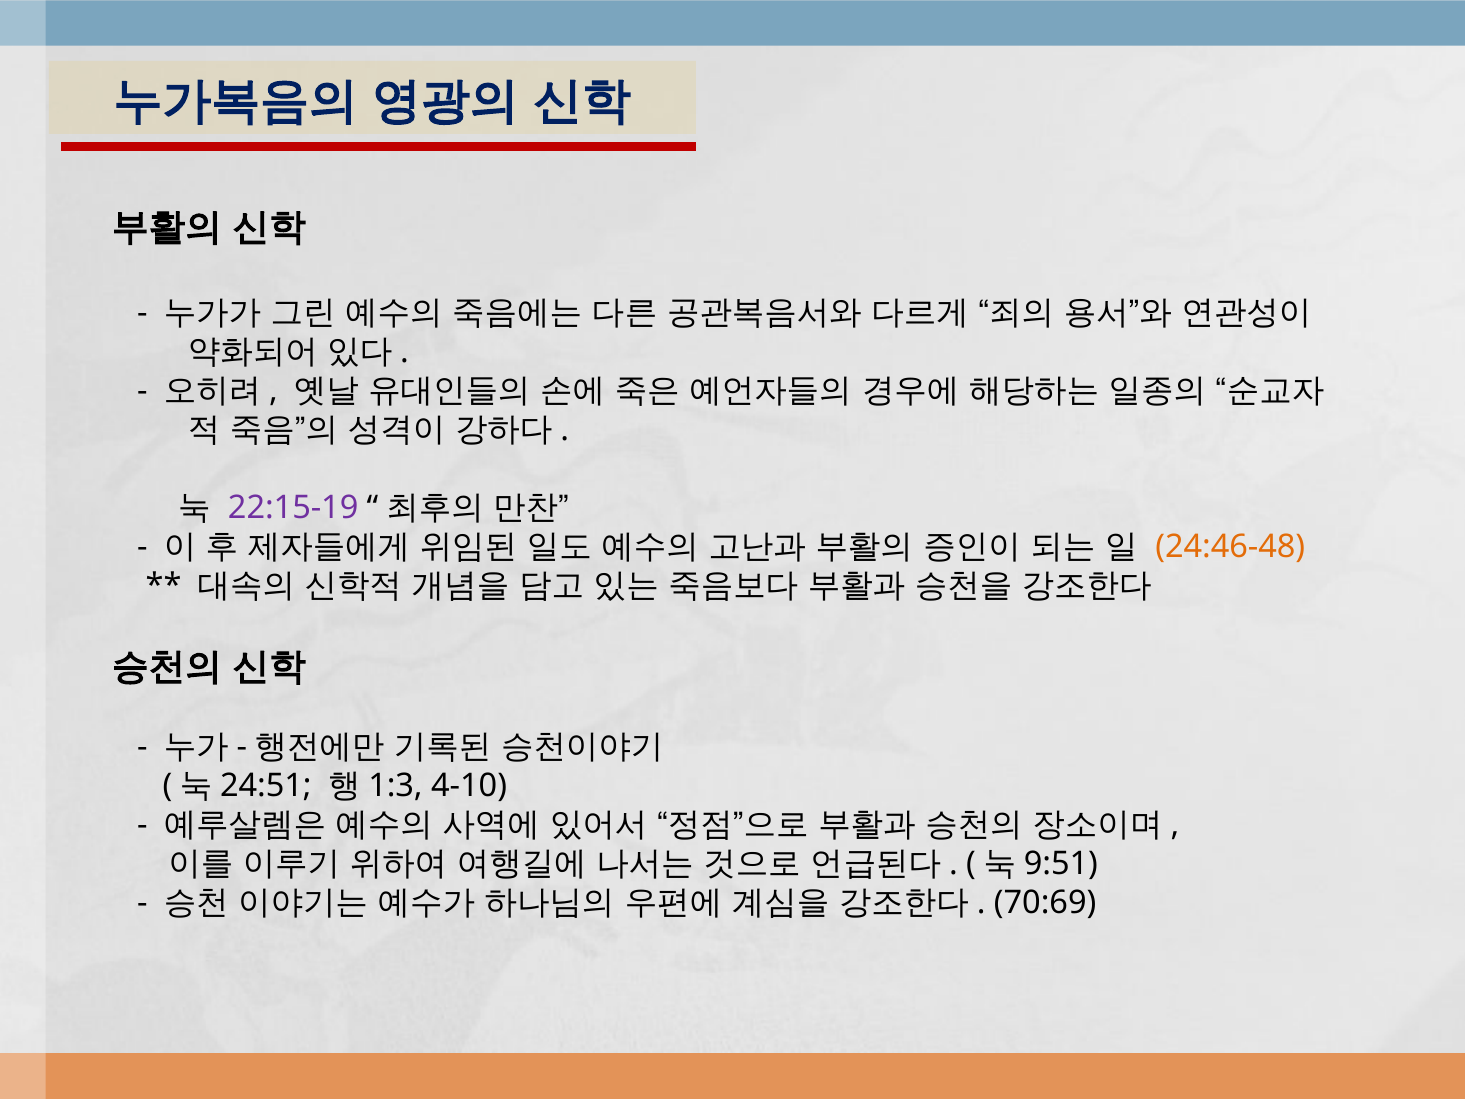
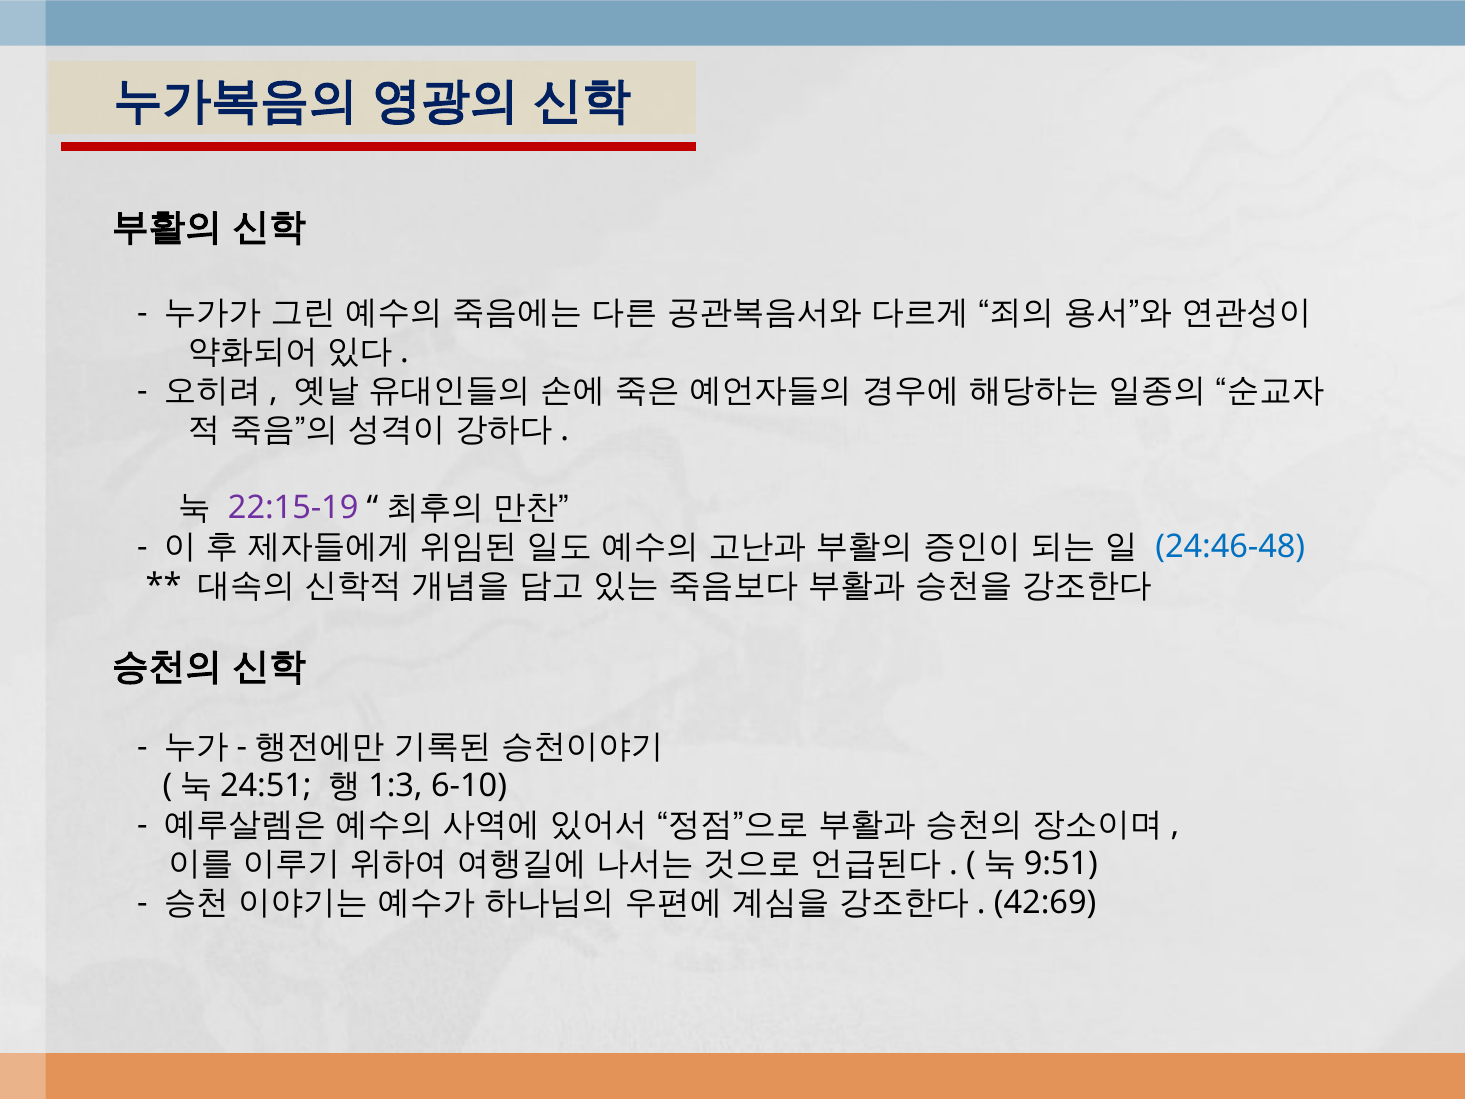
24:46-48 colour: orange -> blue (1230, 547)
4-10: 4-10 -> 6-10 (469, 786)
70:69: 70:69 -> 42:69 (1045, 903)
